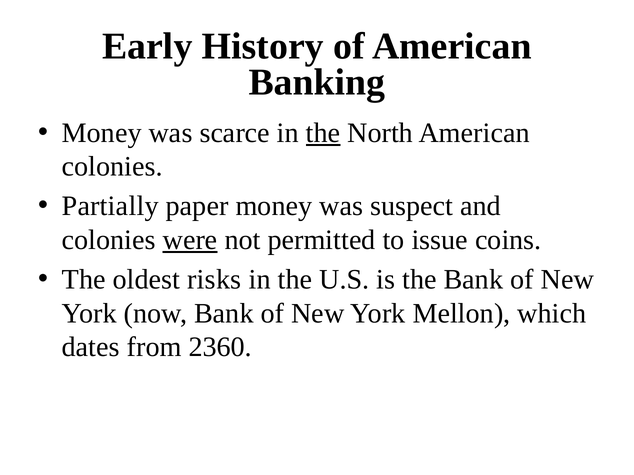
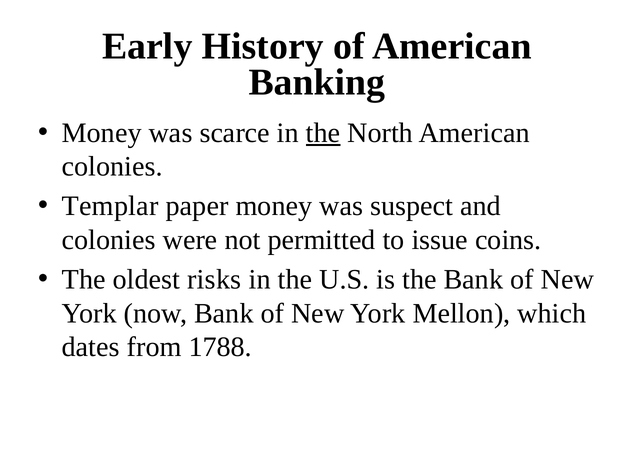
Partially: Partially -> Templar (110, 206)
were underline: present -> none (190, 240)
2360: 2360 -> 1788 (220, 347)
